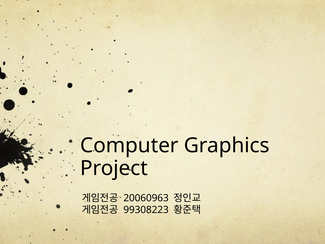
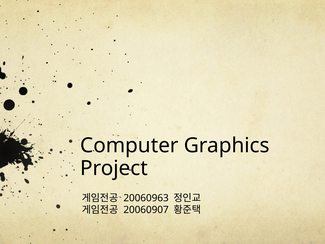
99308223: 99308223 -> 20060907 (146, 210)
